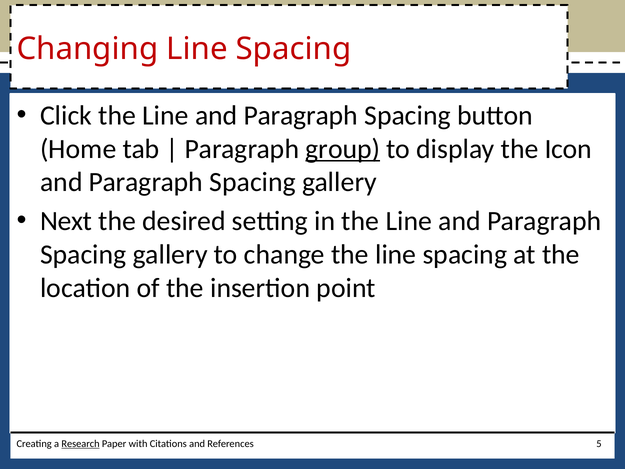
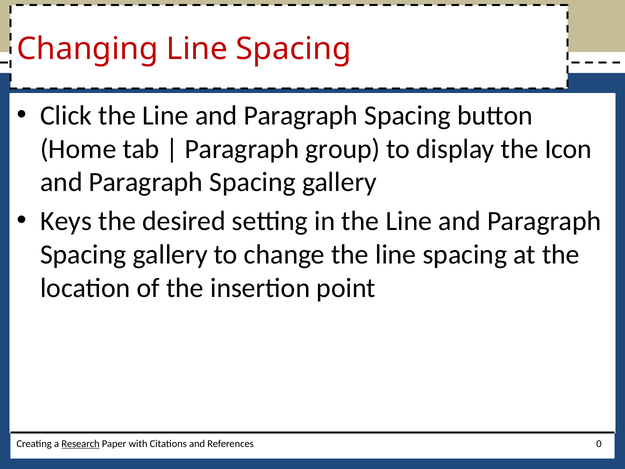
group underline: present -> none (343, 149)
Next: Next -> Keys (66, 221)
5: 5 -> 0 (599, 443)
